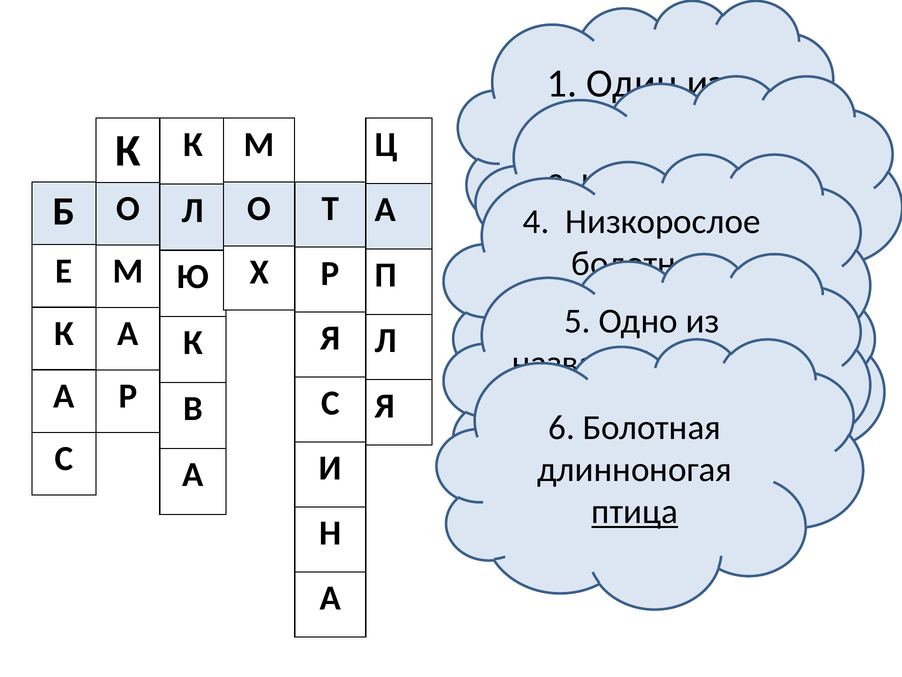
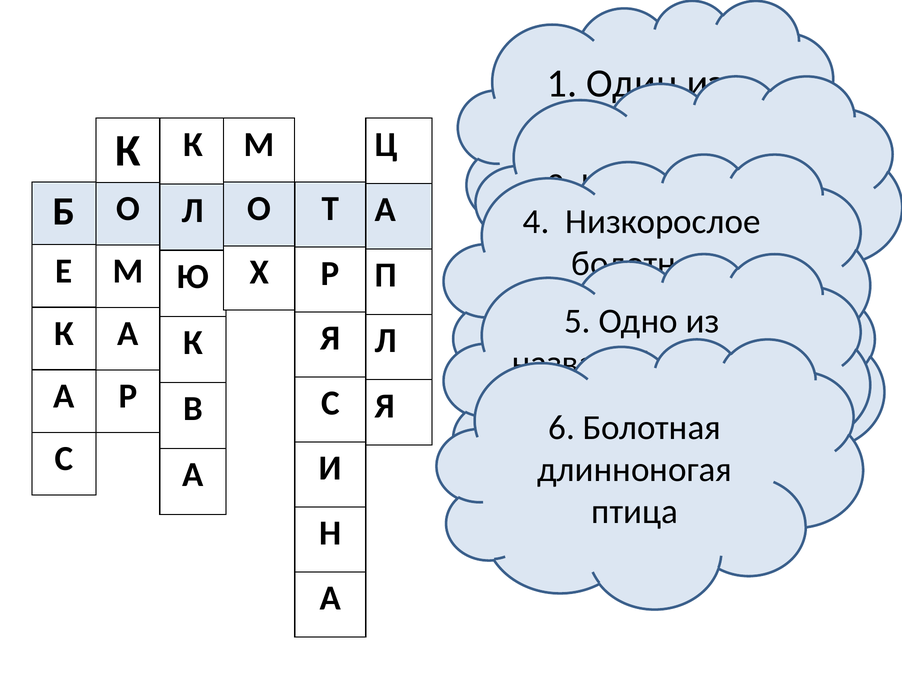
птица underline: present -> none (635, 511)
